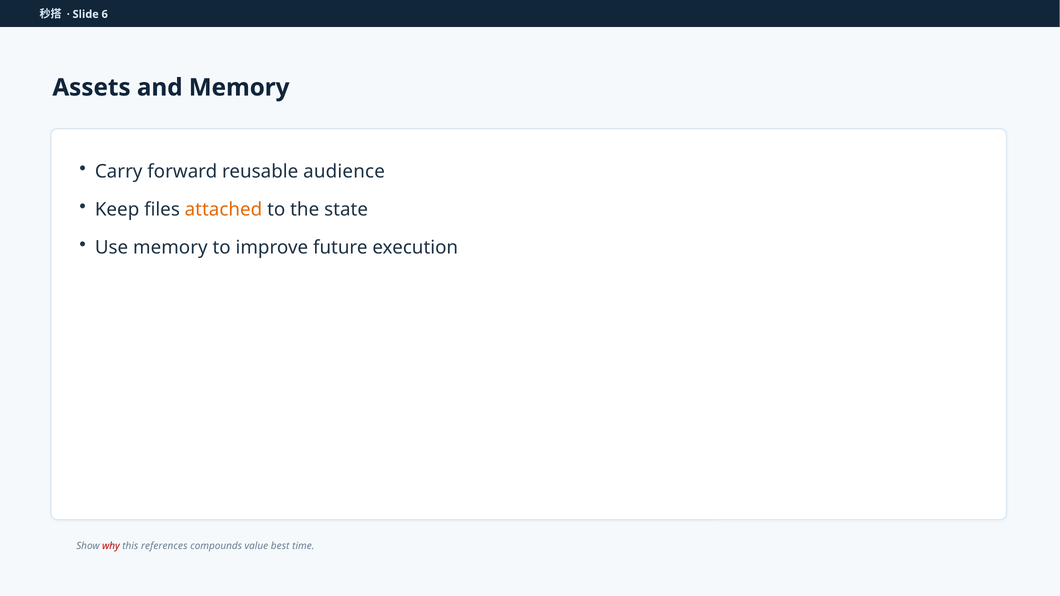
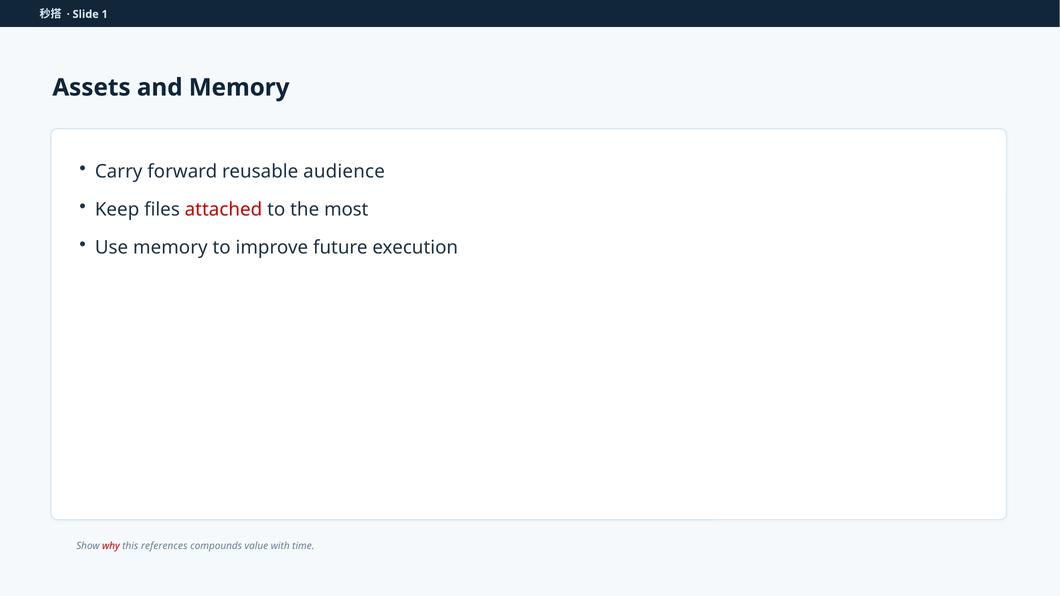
6: 6 -> 1 (105, 14)
attached colour: orange -> red (223, 210)
state: state -> most (346, 210)
best: best -> with (280, 546)
